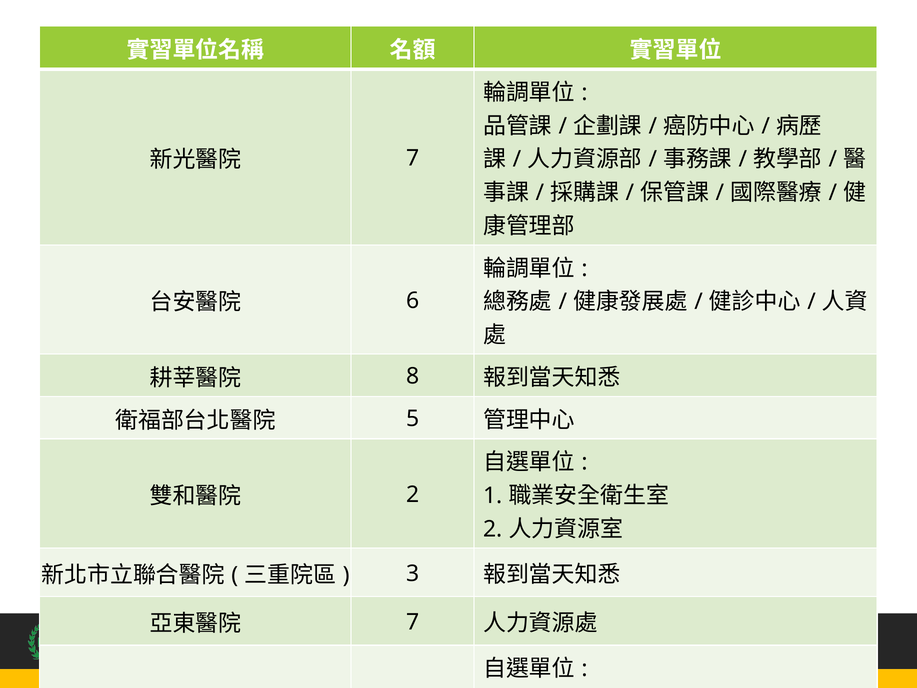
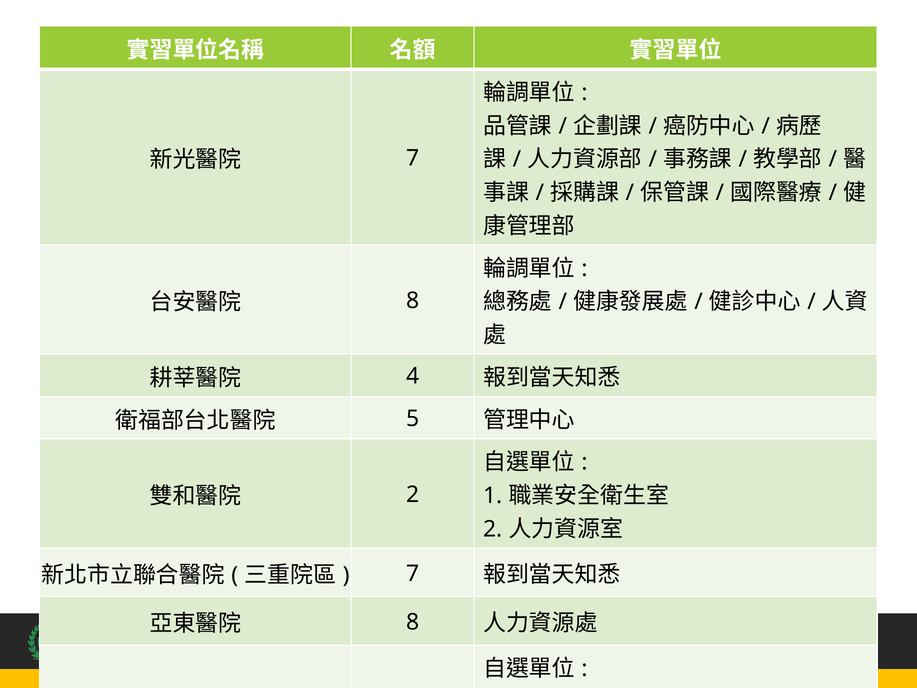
6: 6 -> 8 (413, 301)
8: 8 -> 4 (413, 376)
3: 3 -> 7 (413, 573)
7: 7 -> 8 (413, 622)
